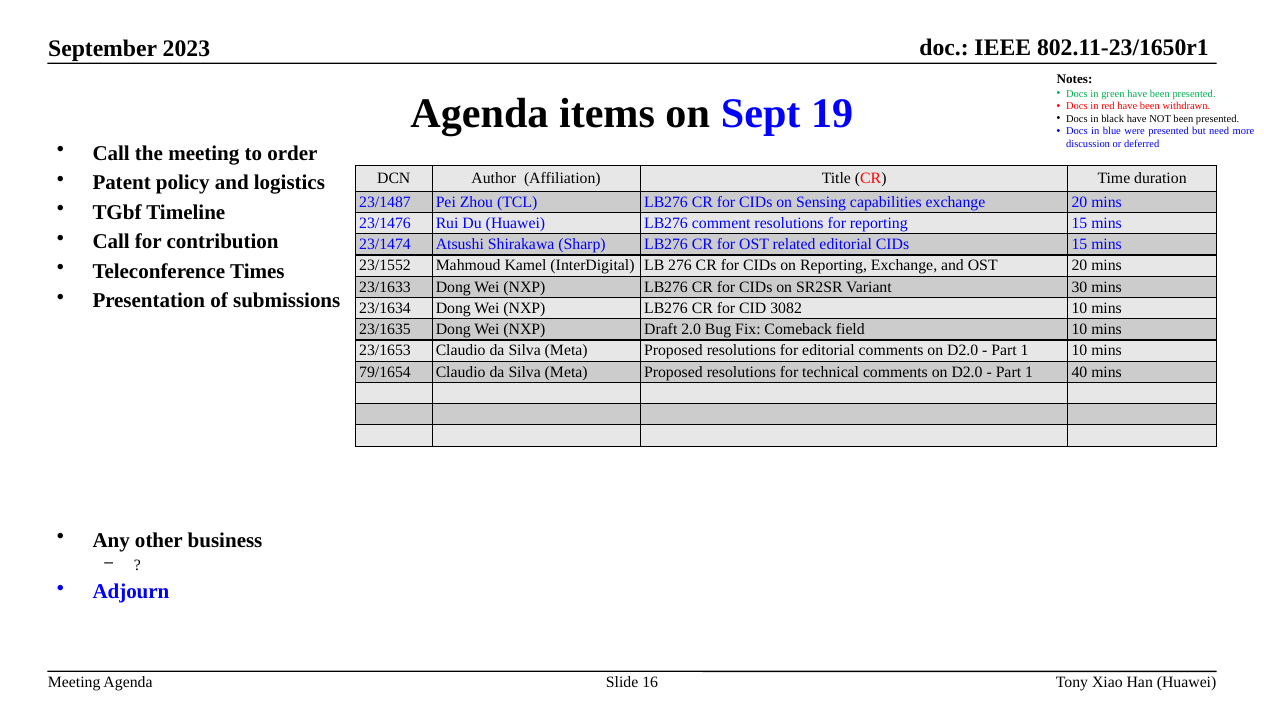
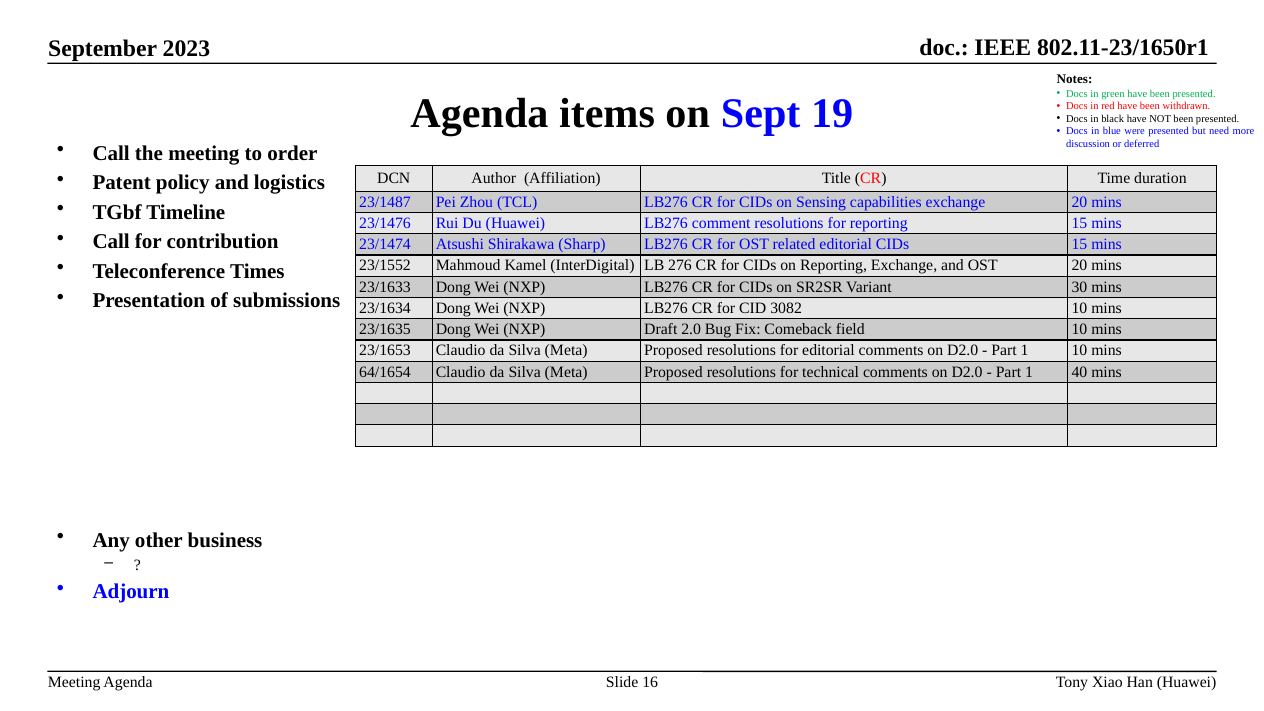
79/1654: 79/1654 -> 64/1654 (385, 372)
